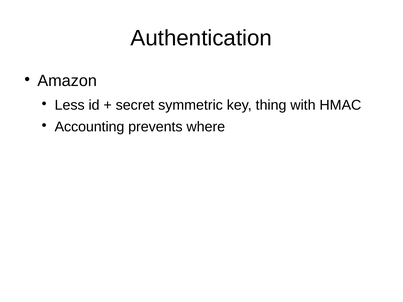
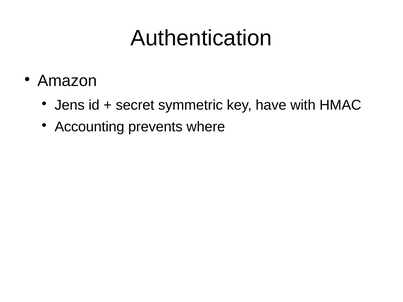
Less: Less -> Jens (70, 105)
thing: thing -> have (271, 105)
